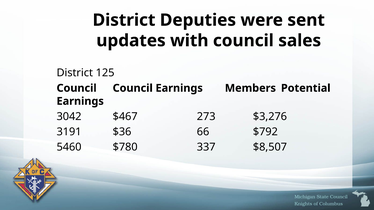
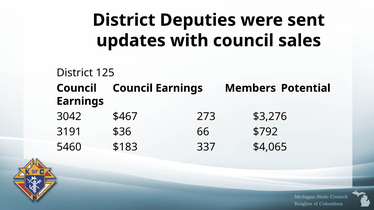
$780: $780 -> $183 (125, 147)
$8,507: $8,507 -> $4,065 (270, 147)
